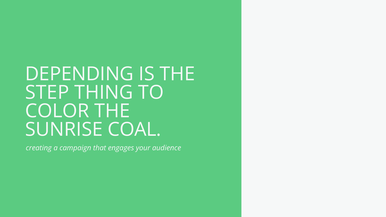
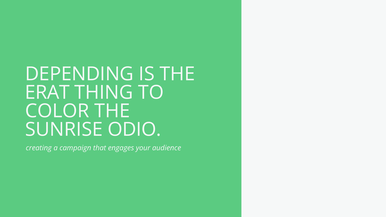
STEP: STEP -> ERAT (47, 92)
COAL: COAL -> ODIO (134, 130)
